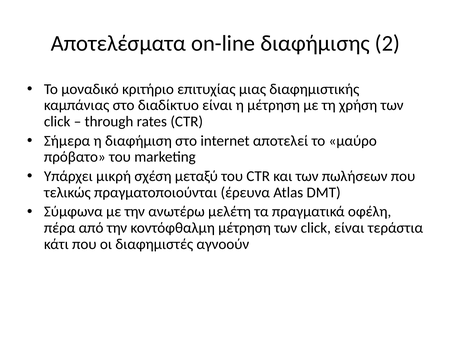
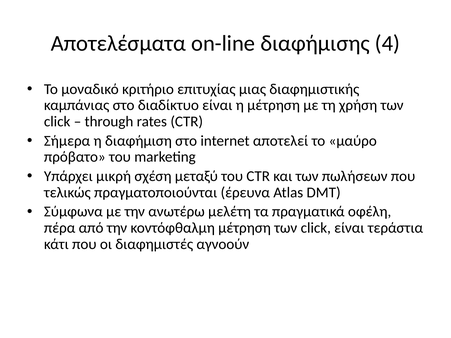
2: 2 -> 4 (387, 43)
